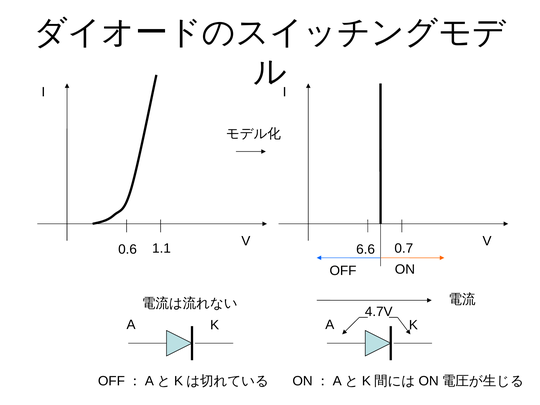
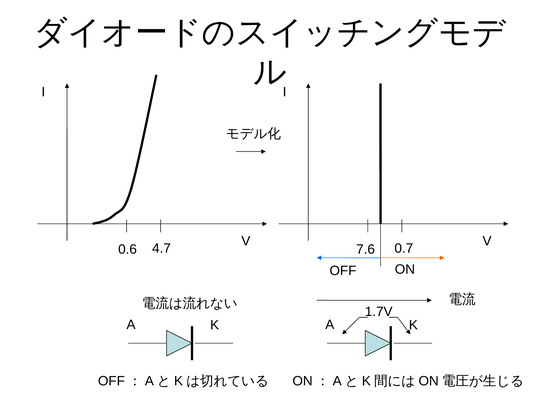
1.1: 1.1 -> 4.7 (161, 248)
6.6: 6.6 -> 7.6 (366, 249)
4.7V: 4.7V -> 1.7V (379, 312)
